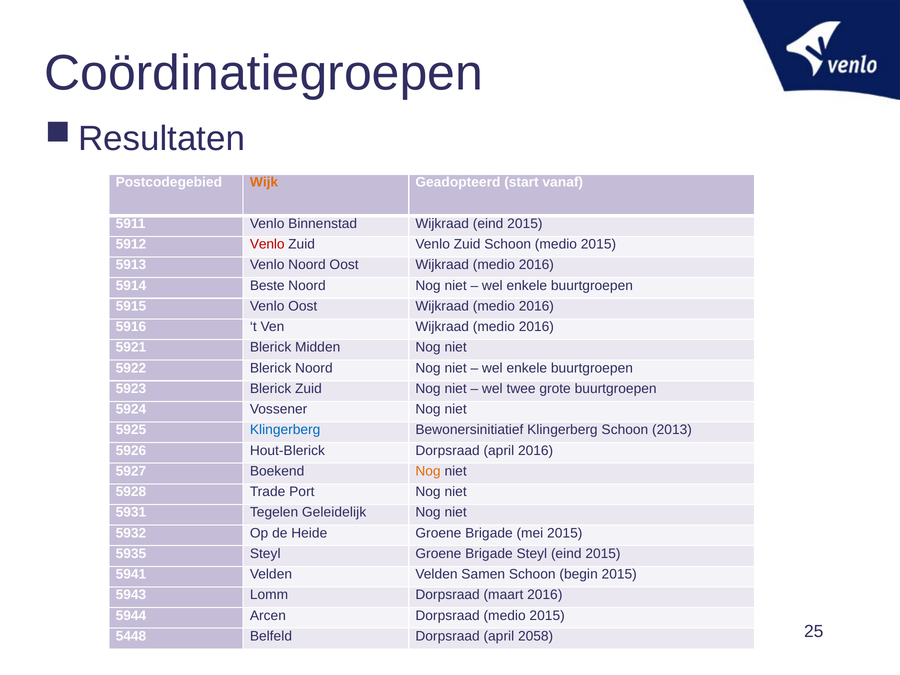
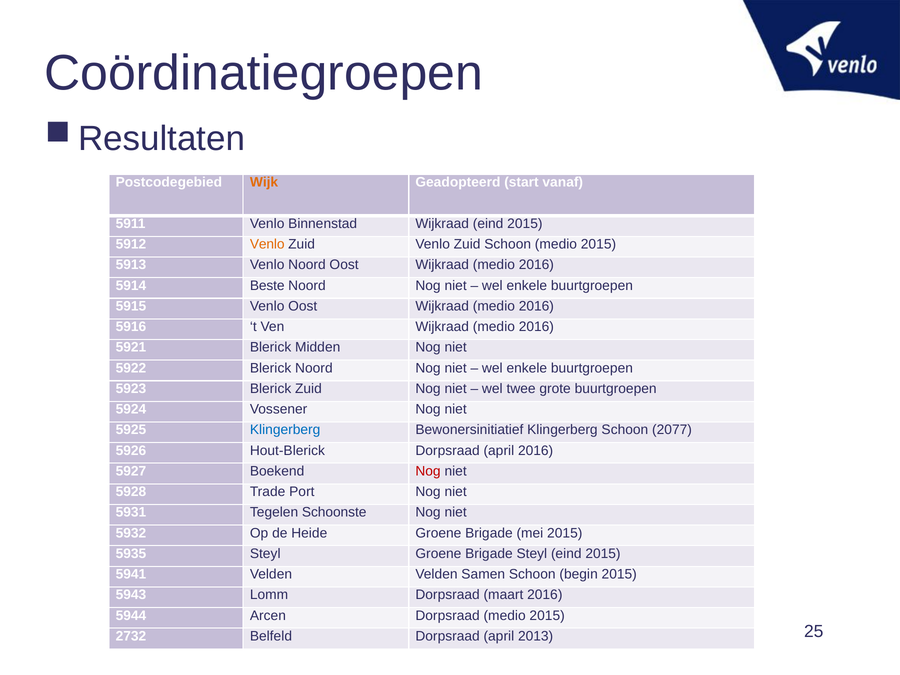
Venlo colour: red -> orange (267, 244)
2013: 2013 -> 2077 (672, 430)
Nog colour: orange -> red (428, 471)
Geleidelijk: Geleidelijk -> Schoonste (334, 512)
5448: 5448 -> 2732 (131, 636)
2058: 2058 -> 2013 (536, 636)
